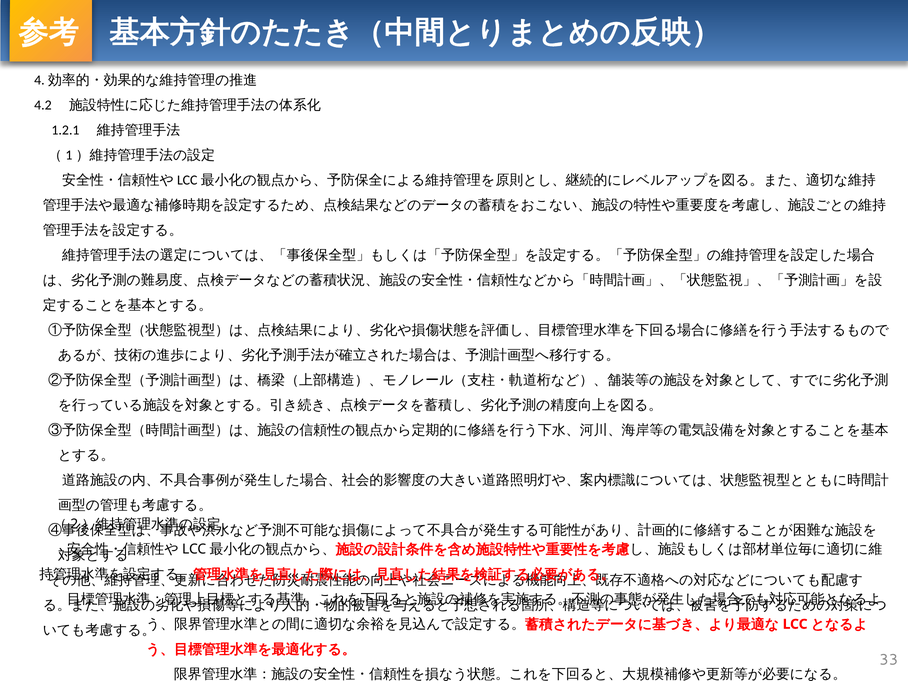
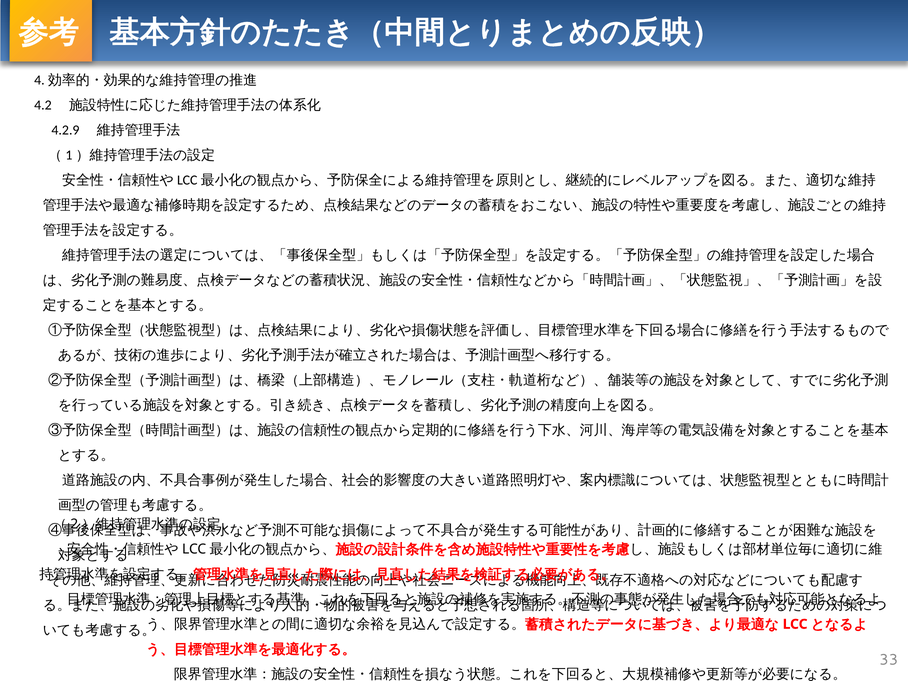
1.2.1: 1.2.1 -> 4.2.9 (65, 130)
